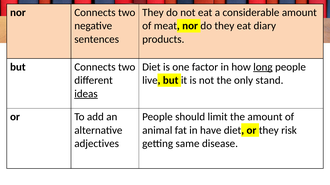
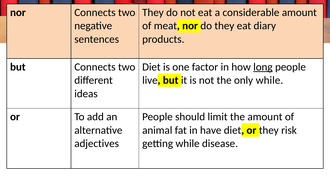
only stand: stand -> while (269, 81)
ideas underline: present -> none (86, 94)
getting same: same -> while (188, 144)
